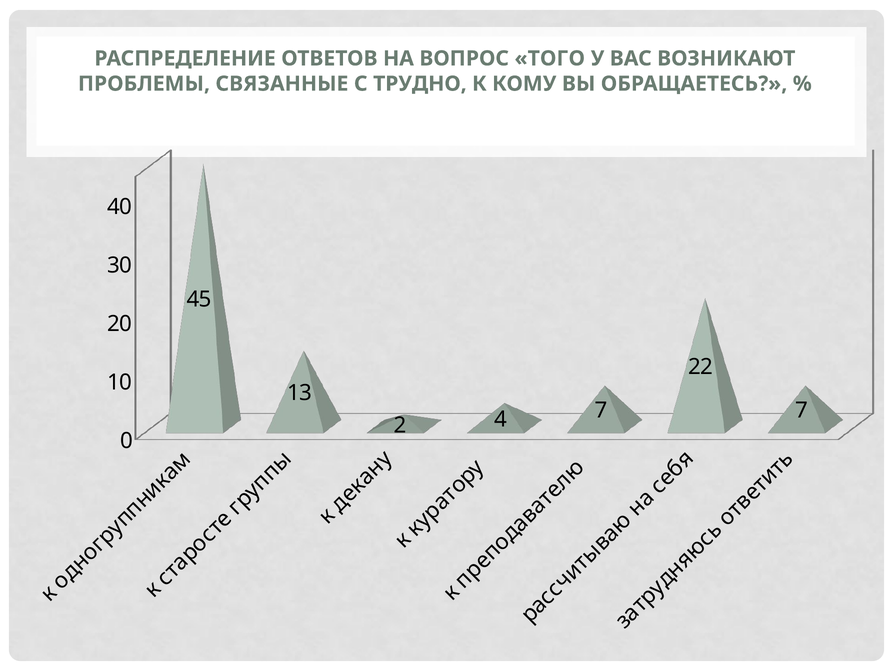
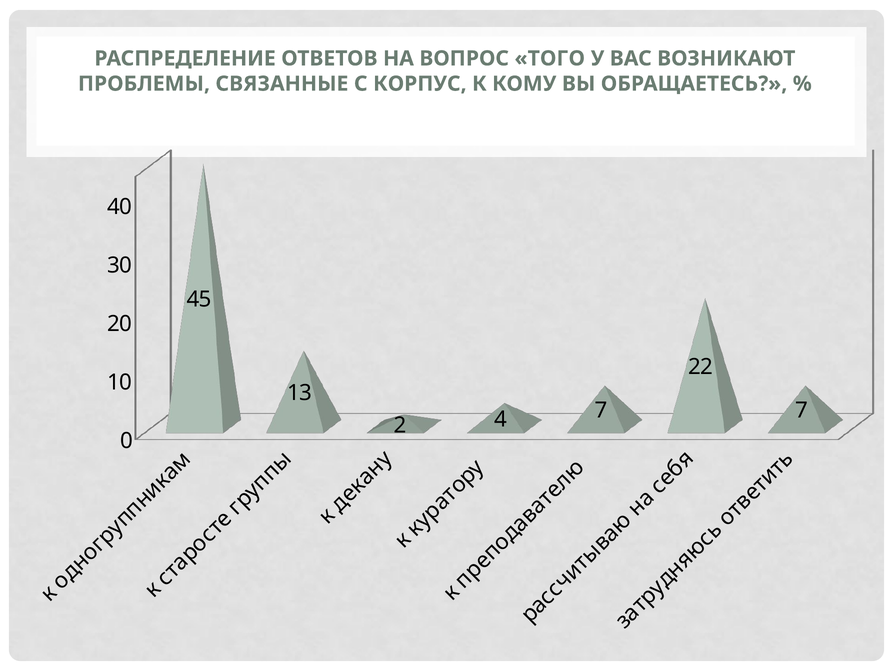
ТРУДНО: ТРУДНО -> КОРПУС (420, 84)
